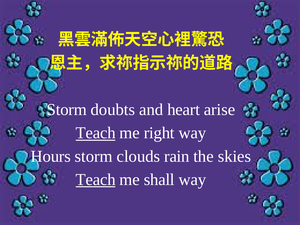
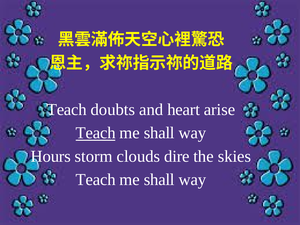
Storm: Storm -> Teach (67, 110)
right: right -> shall (159, 133)
rain: rain -> dire (177, 156)
Teach underline: present -> none (96, 180)
